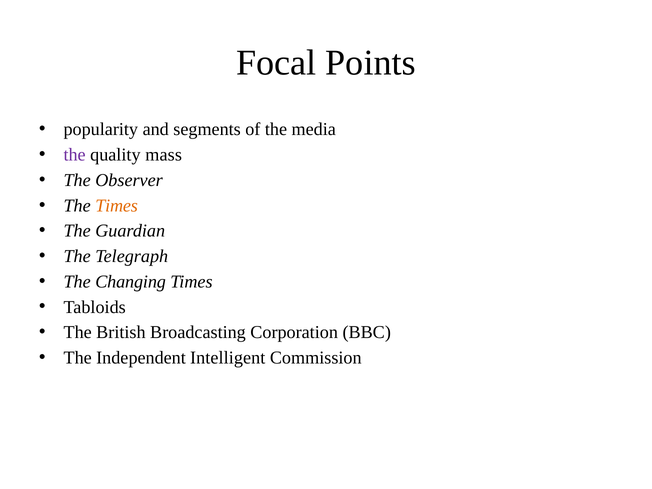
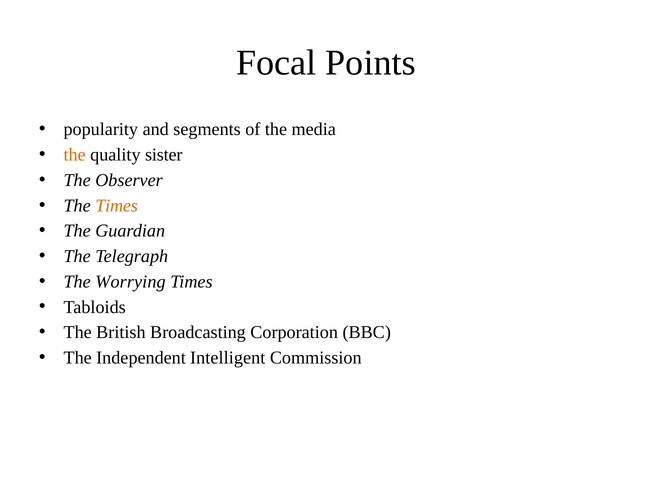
the colour: purple -> orange (75, 155)
mass: mass -> sister (164, 155)
Changing: Changing -> Worrying (130, 282)
